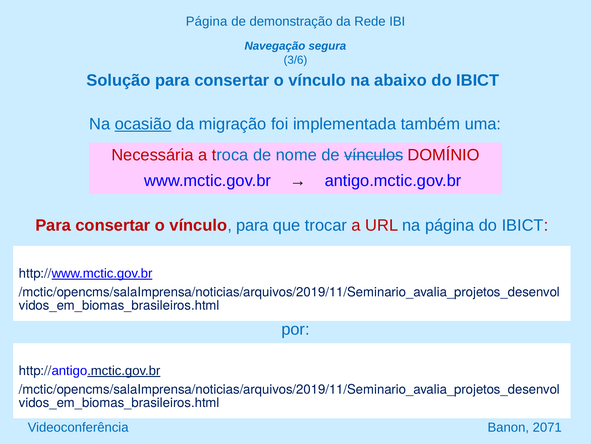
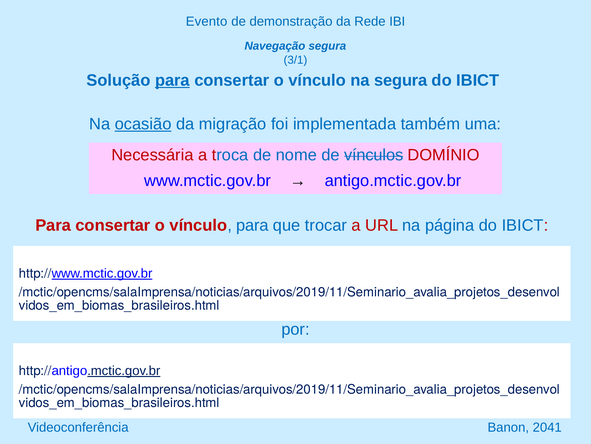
Página: Página -> Evento (207, 22)
3/6: 3/6 -> 3/1 (295, 60)
para underline: none -> present (172, 80)
na abaixo: abaixo -> segura (401, 80)
2071: 2071 -> 2041 (547, 427)
